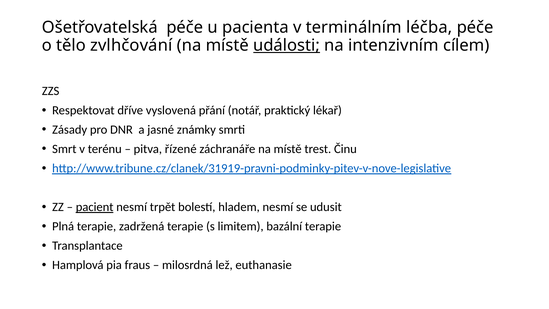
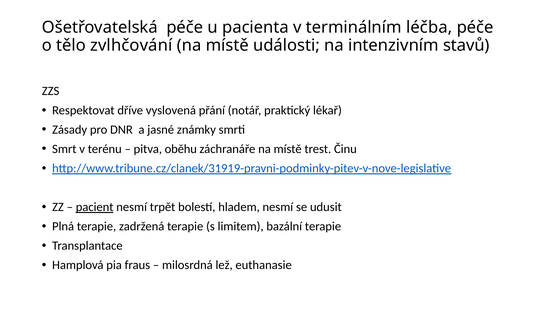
události underline: present -> none (287, 45)
cílem: cílem -> stavů (466, 45)
řízené: řízené -> oběhu (181, 149)
